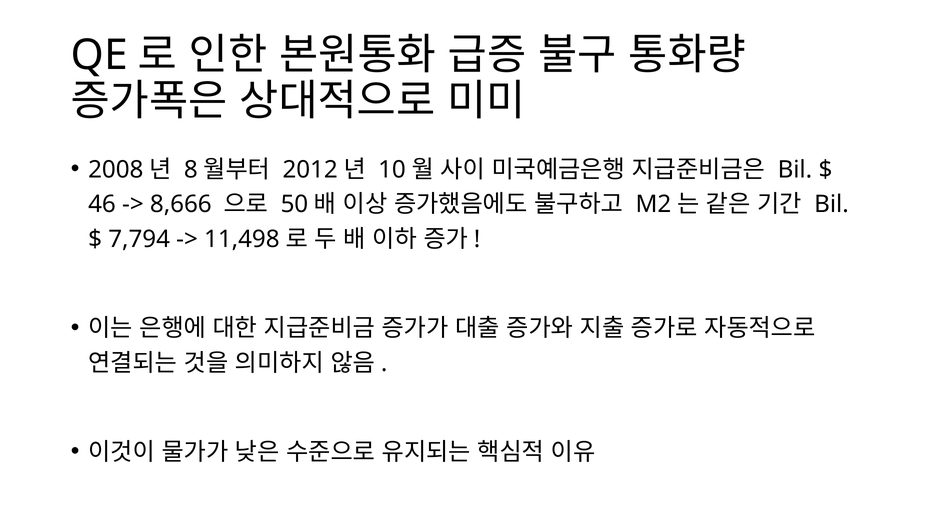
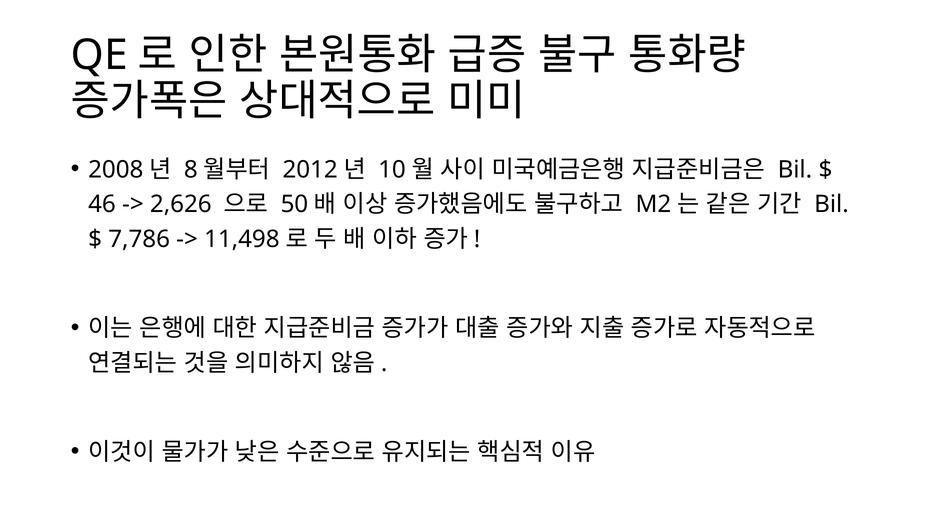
8,666: 8,666 -> 2,626 (181, 204)
7,794: 7,794 -> 7,786 (139, 239)
